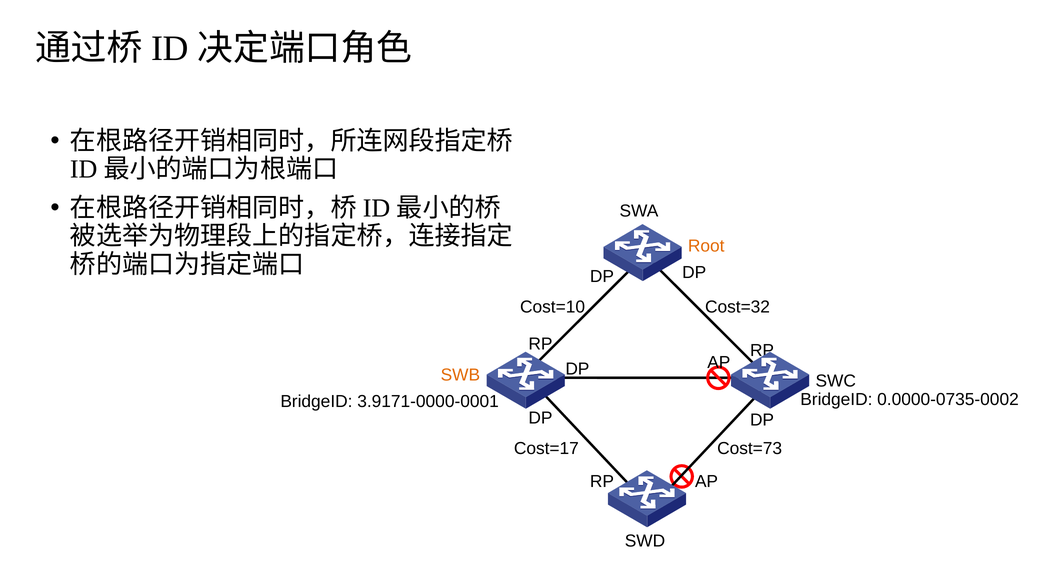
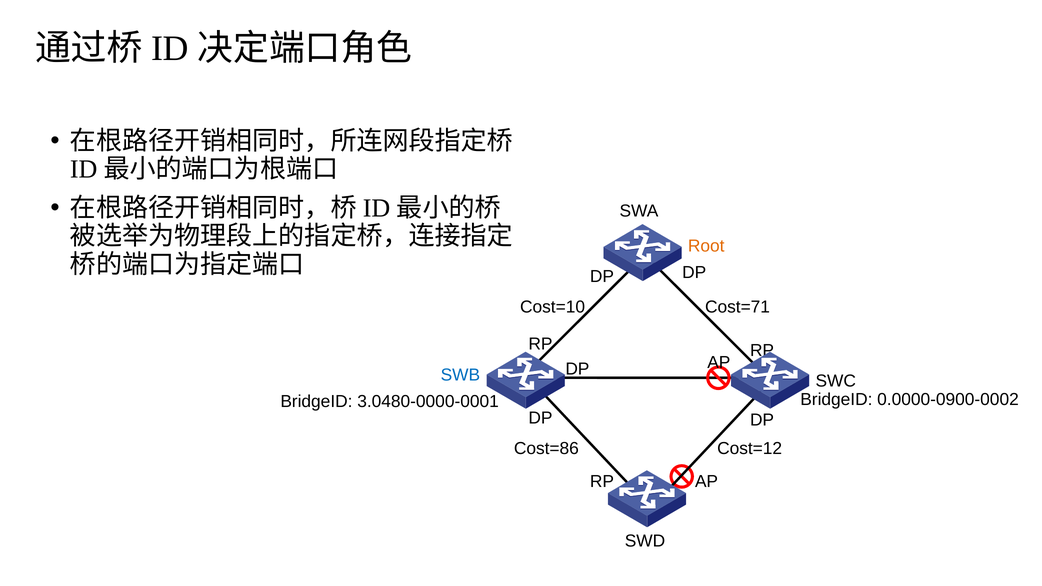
Cost=32: Cost=32 -> Cost=71 (738, 307)
SWB colour: orange -> blue (460, 375)
0.0000-0735-0002: 0.0000-0735-0002 -> 0.0000-0900-0002 (948, 400)
3.9171-0000-0001: 3.9171-0000-0001 -> 3.0480-0000-0001 (428, 402)
Cost=17: Cost=17 -> Cost=86 (546, 449)
Cost=73: Cost=73 -> Cost=12 (750, 449)
